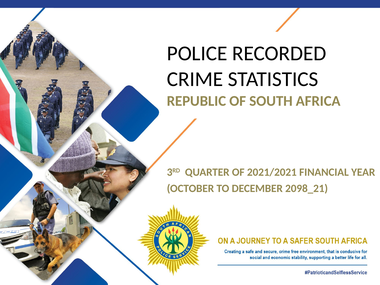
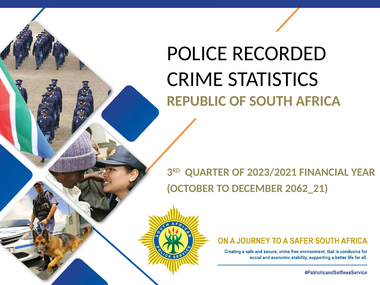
2021/2021: 2021/2021 -> 2023/2021 (272, 172)
2098_21: 2098_21 -> 2062_21 (307, 188)
